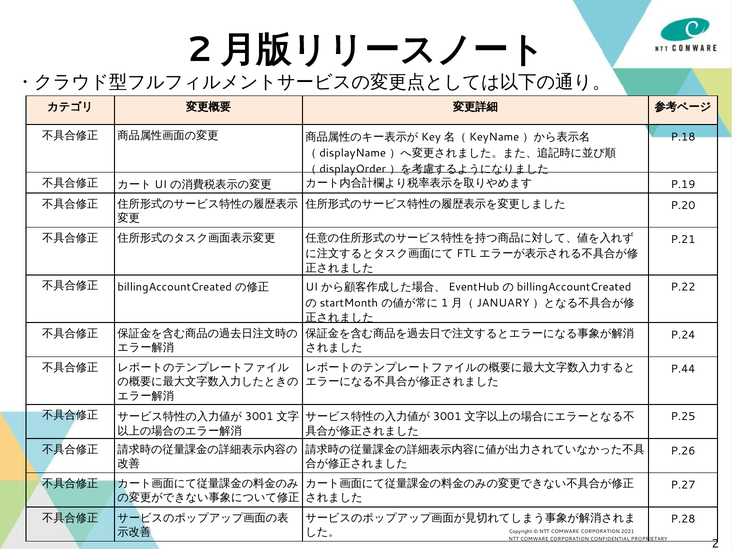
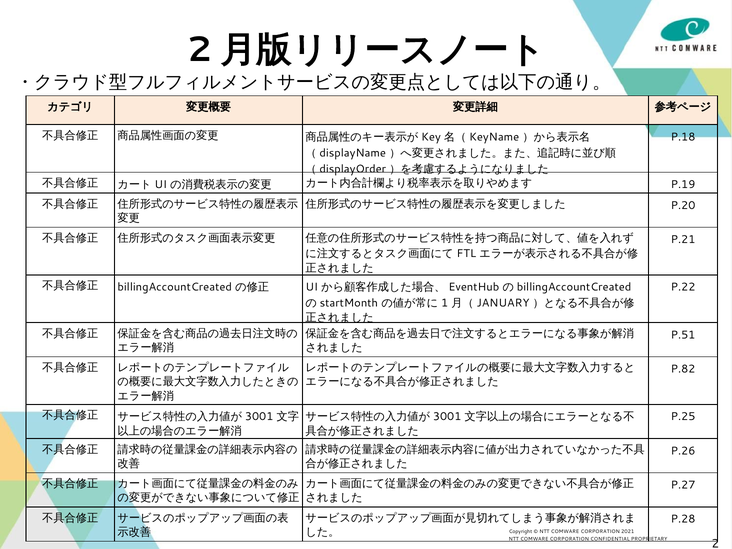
P.24: P.24 -> P.51 (683, 335)
P.44: P.44 -> P.82 (683, 369)
